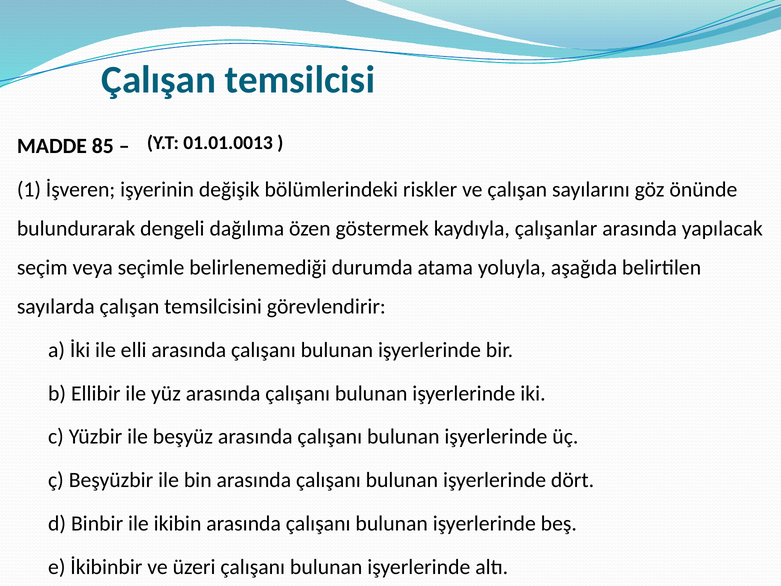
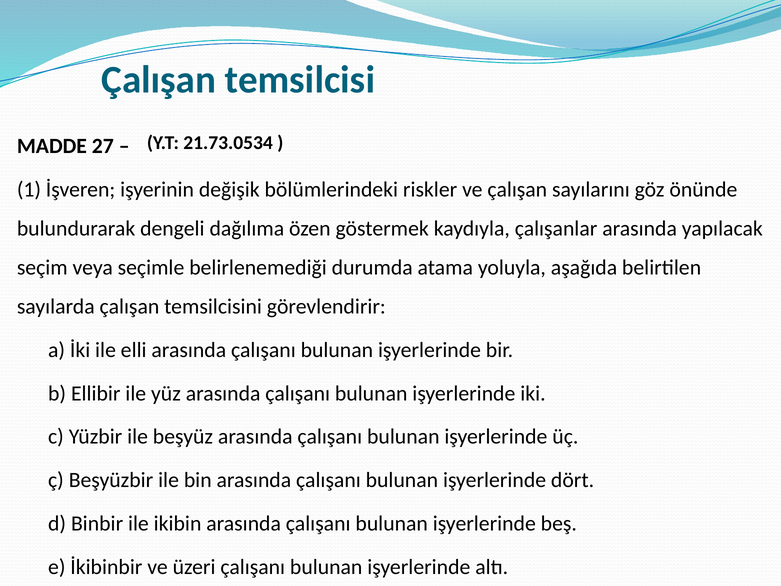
01.01.0013: 01.01.0013 -> 21.73.0534 (228, 143)
85: 85 -> 27 (103, 146)
